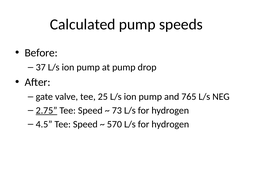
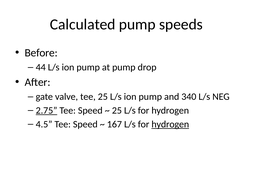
37: 37 -> 44 (41, 68)
765: 765 -> 340 (189, 97)
73: 73 -> 25 (117, 111)
570: 570 -> 167 (114, 125)
hydrogen underline: none -> present (170, 125)
